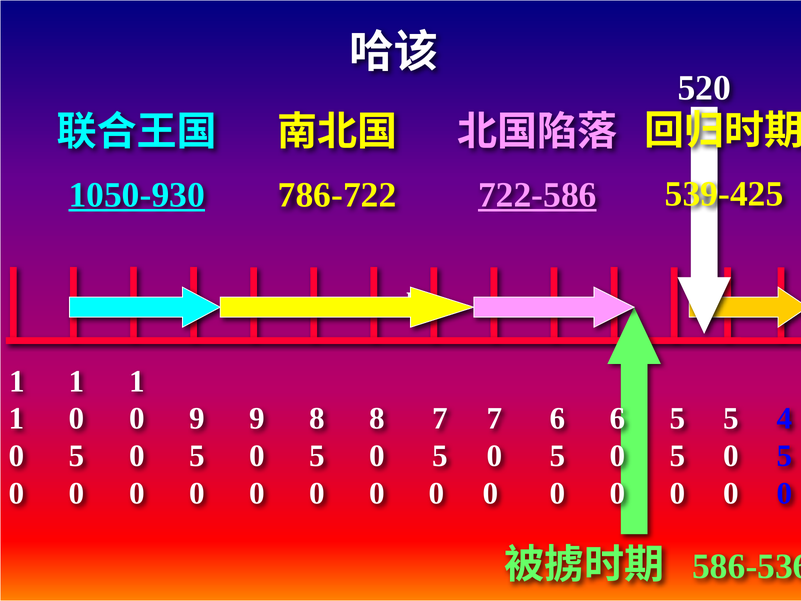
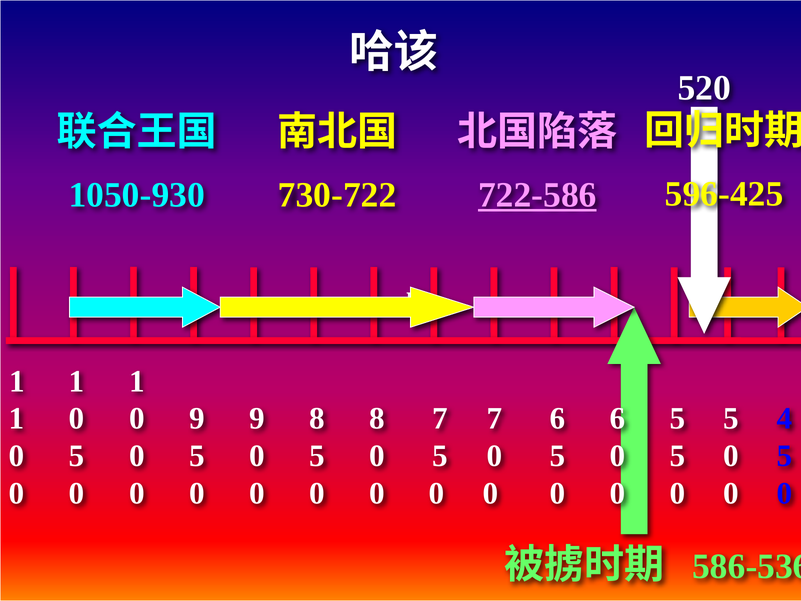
539-425: 539-425 -> 596-425 (724, 194)
1050-930 underline: present -> none (137, 195)
786-722: 786-722 -> 730-722 (337, 195)
